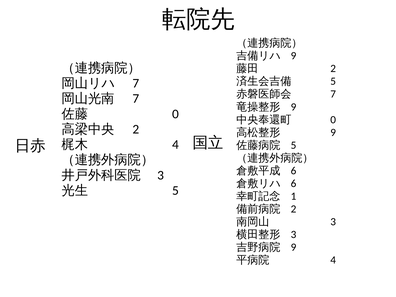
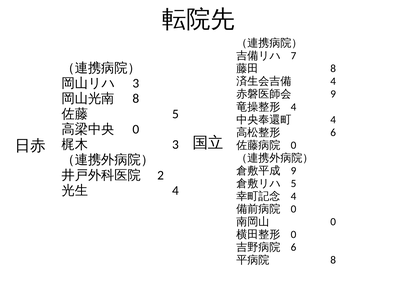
9: 9 -> 7 (294, 56)
2: 2 -> 8 (333, 69)
5: 5 -> 4 (333, 81)
7: 7 -> 3 (136, 83)
7: 7 -> 9 (333, 94)
7: 7 -> 8 (136, 99)
9: 9 -> 4 (294, 107)
0: 0 -> 5 (175, 114)
0: 0 -> 4 (333, 120)
2: 2 -> 0 (136, 129)
9: 9 -> 6 (333, 132)
4: 4 -> 3 (175, 145)
5: 5 -> 0 (294, 145)
6: 6 -> 9 (294, 171)
3: 3 -> 2 (161, 175)
6: 6 -> 5 (294, 183)
5: 5 -> 4 (175, 190)
1: 1 -> 4 (294, 196)
2: 2 -> 0 (294, 209)
3: 3 -> 0 (333, 222)
3: 3 -> 0 (294, 235)
9: 9 -> 6 (294, 247)
4: 4 -> 8 (333, 260)
